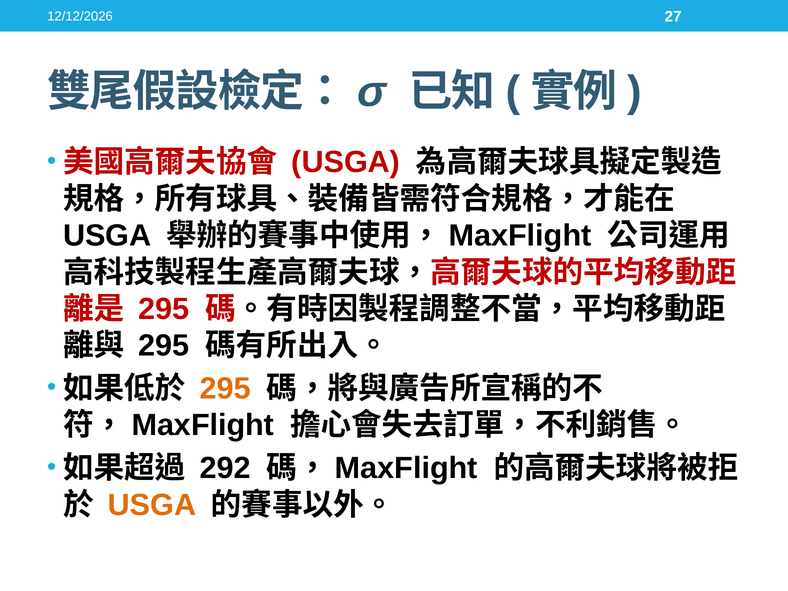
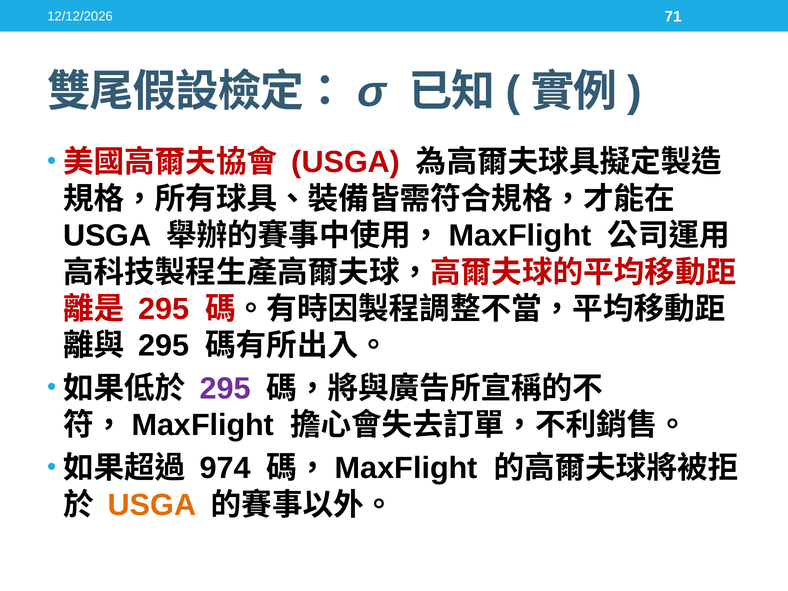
27: 27 -> 71 (673, 17)
295 colour: orange -> purple (225, 389)
292: 292 -> 974 (225, 468)
